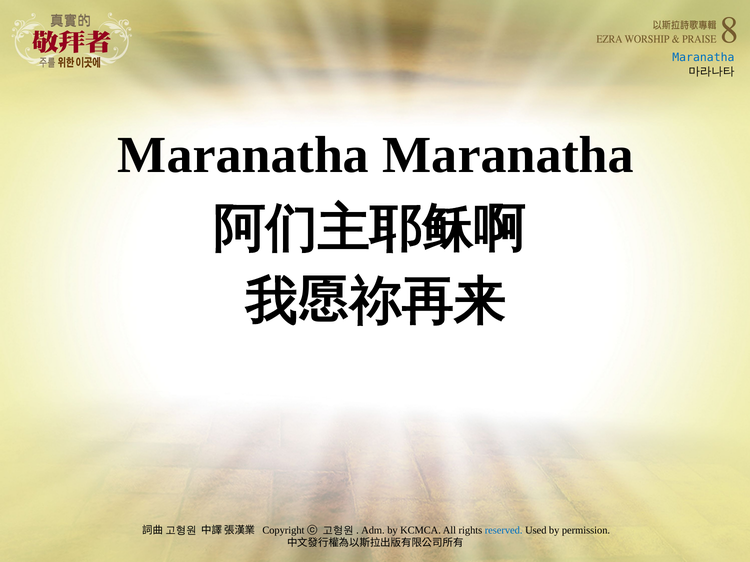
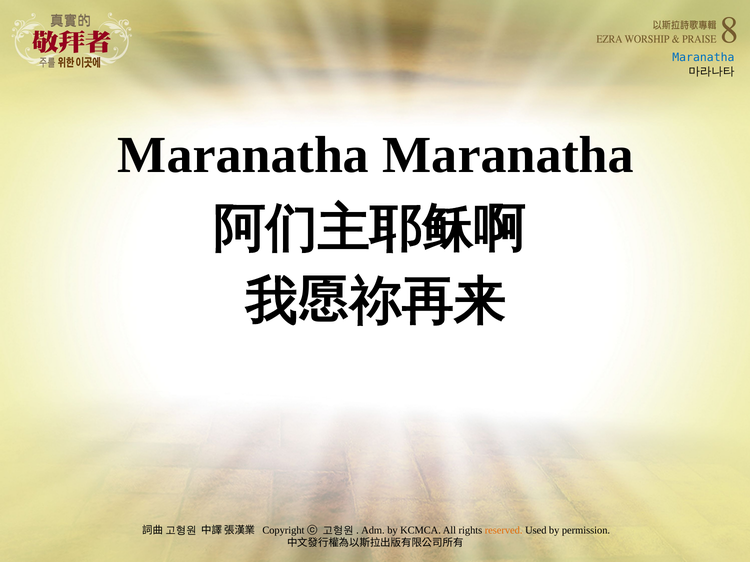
reserved colour: blue -> orange (504, 531)
